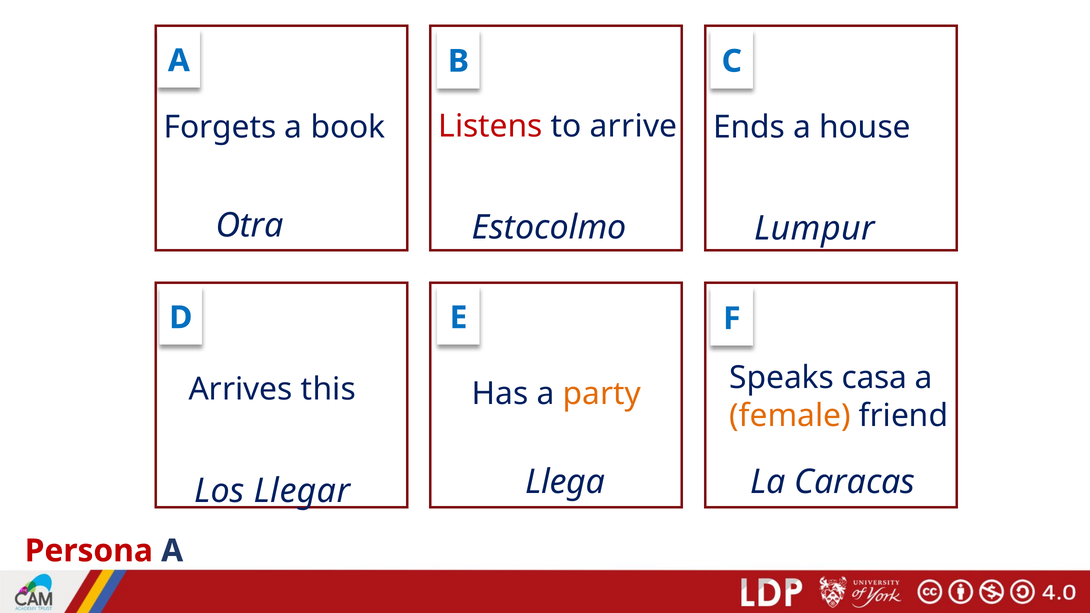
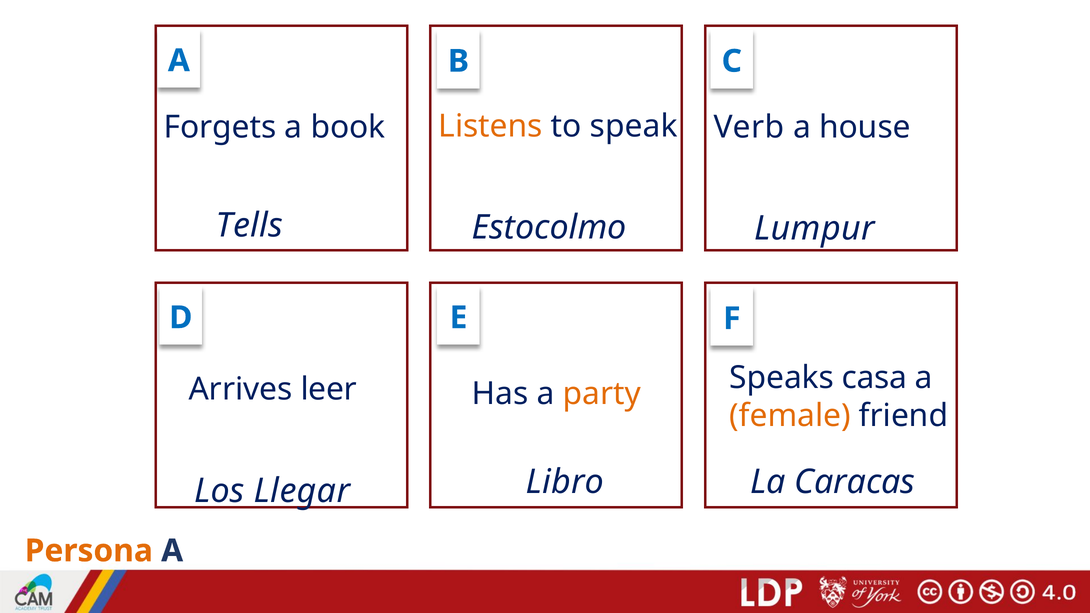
Listens colour: red -> orange (491, 126)
arrive: arrive -> speak (634, 126)
Ends: Ends -> Verb (749, 127)
Otra: Otra -> Tells (249, 225)
this: this -> leer (329, 389)
Llega: Llega -> Libro (565, 482)
Persona colour: red -> orange (89, 551)
